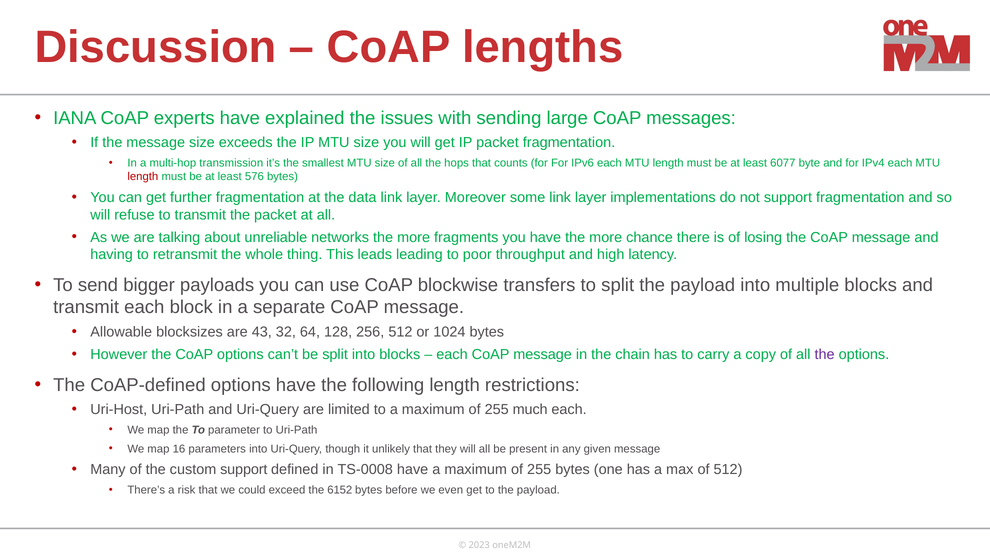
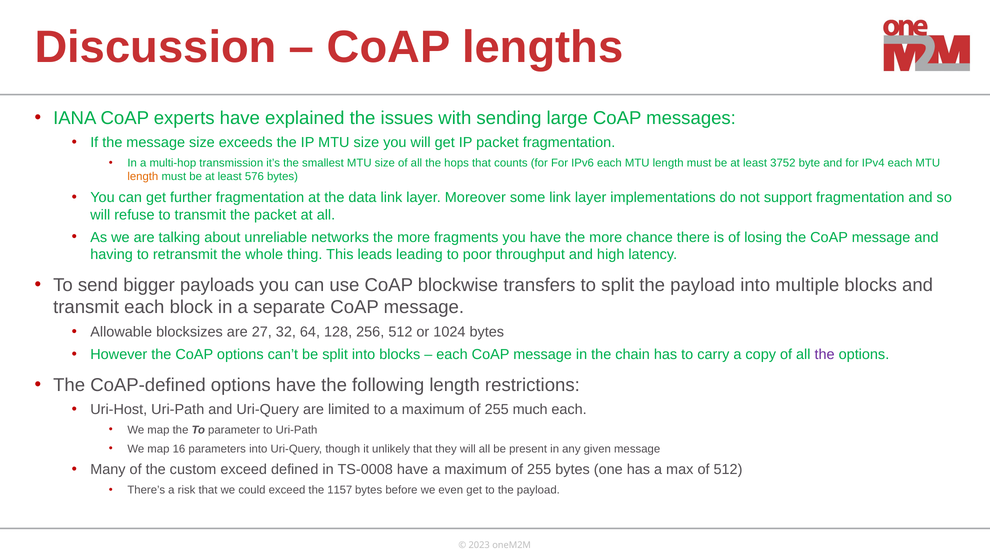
6077: 6077 -> 3752 (783, 163)
length colour: red -> orange (143, 177)
43: 43 -> 27 (262, 332)
custom support: support -> exceed (244, 469)
6152: 6152 -> 1157 (340, 490)
